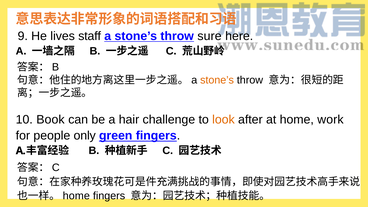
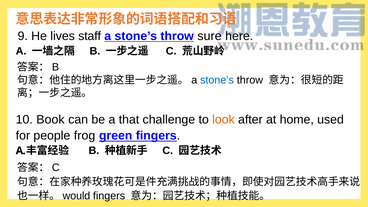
stone’s colour: orange -> blue (217, 80)
hair: hair -> that (129, 120)
work: work -> used (331, 120)
only: only -> frog (85, 136)
home: home -> would (76, 196)
